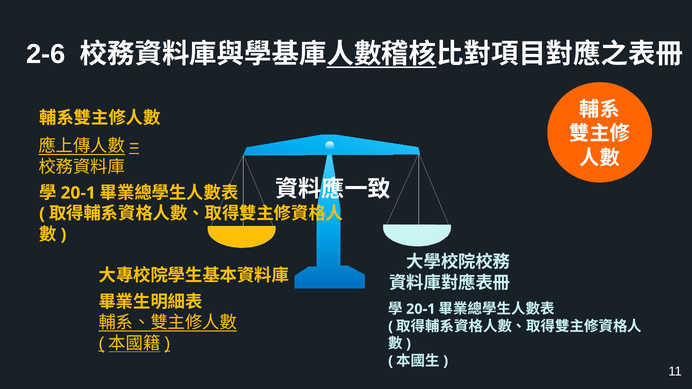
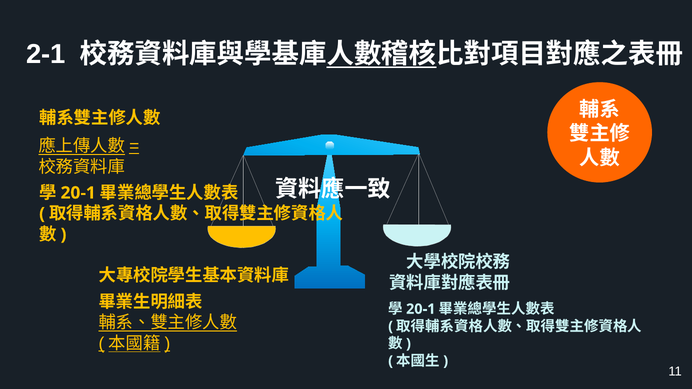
2-6: 2-6 -> 2-1 (46, 54)
